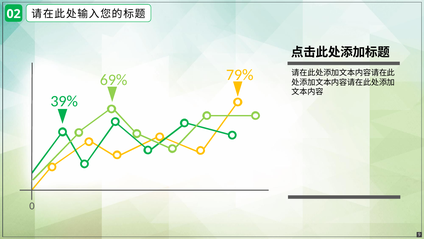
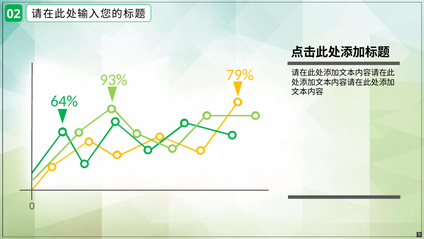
69%: 69% -> 93% (114, 80)
39%: 39% -> 64% (64, 101)
